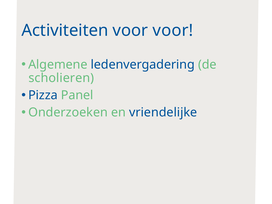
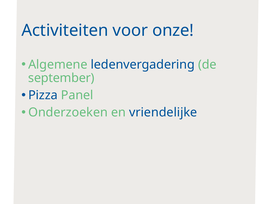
voor voor: voor -> onze (173, 30)
scholieren: scholieren -> september (61, 78)
